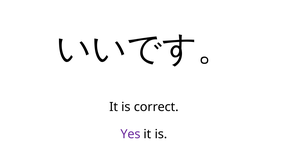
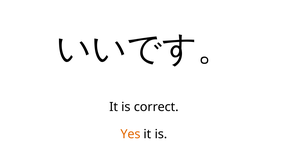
Yes colour: purple -> orange (131, 134)
